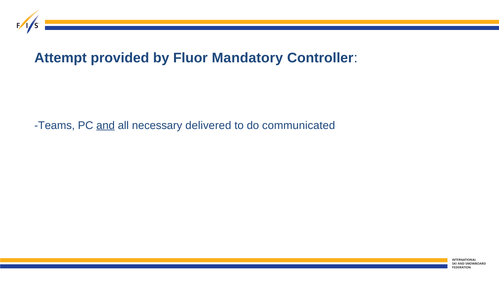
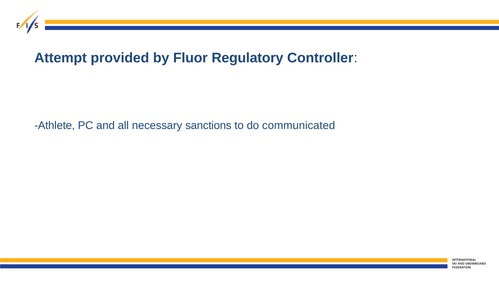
Mandatory: Mandatory -> Regulatory (247, 58)
Teams: Teams -> Athlete (55, 125)
and underline: present -> none (106, 125)
delivered: delivered -> sanctions (208, 125)
